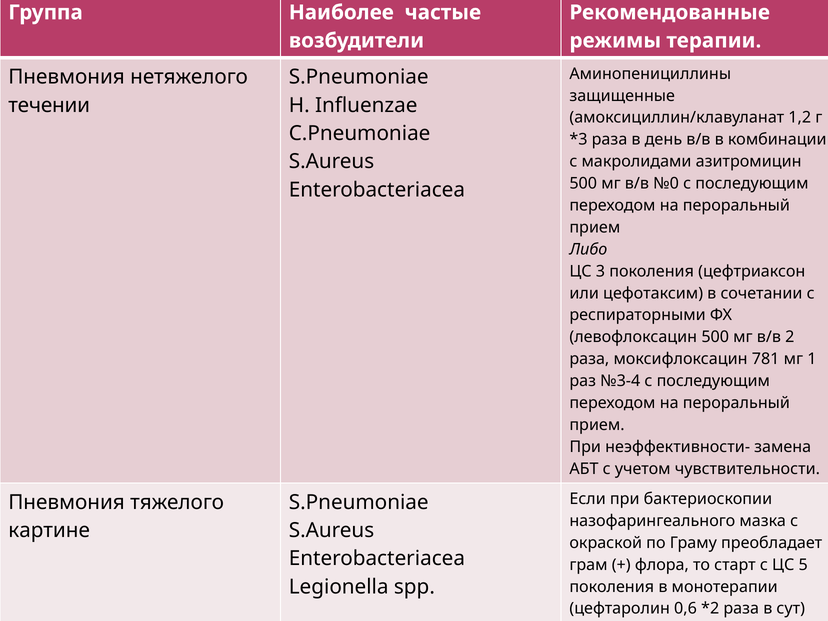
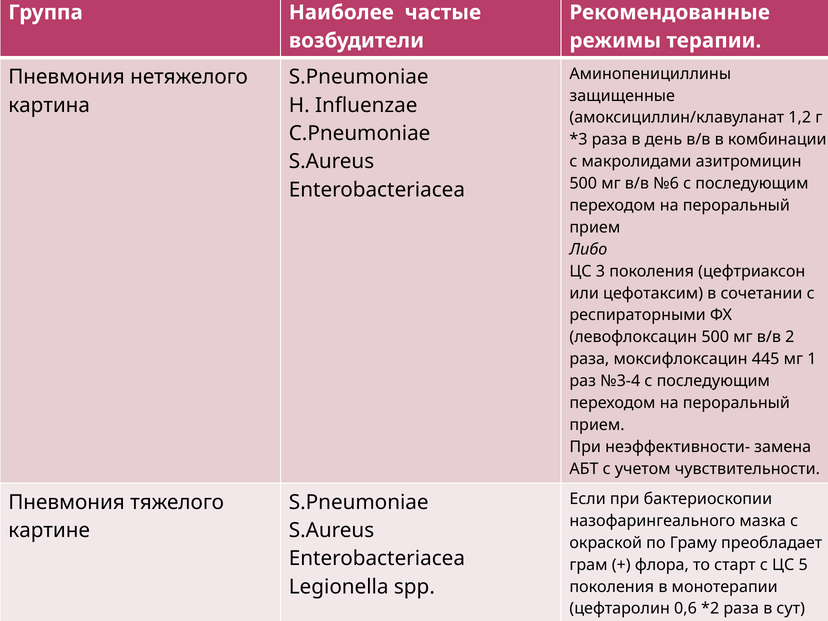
течении: течении -> картина (49, 105)
№0: №0 -> №6 (666, 183)
781: 781 -> 445 (766, 359)
